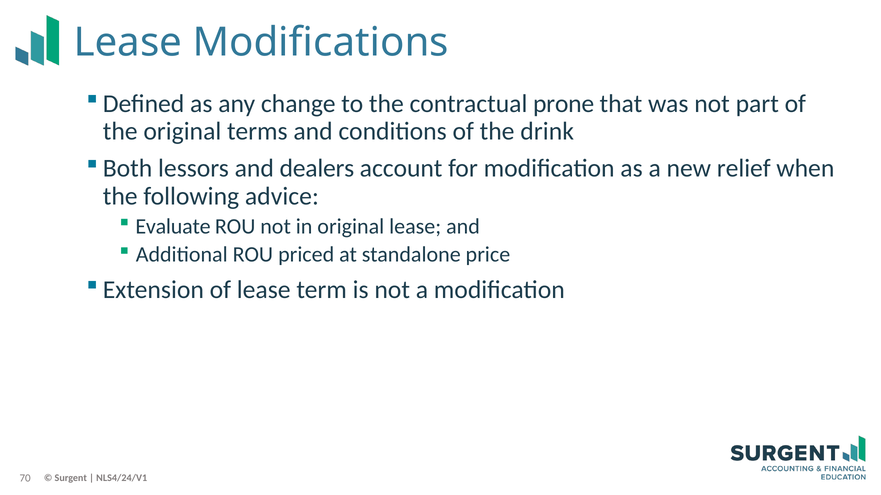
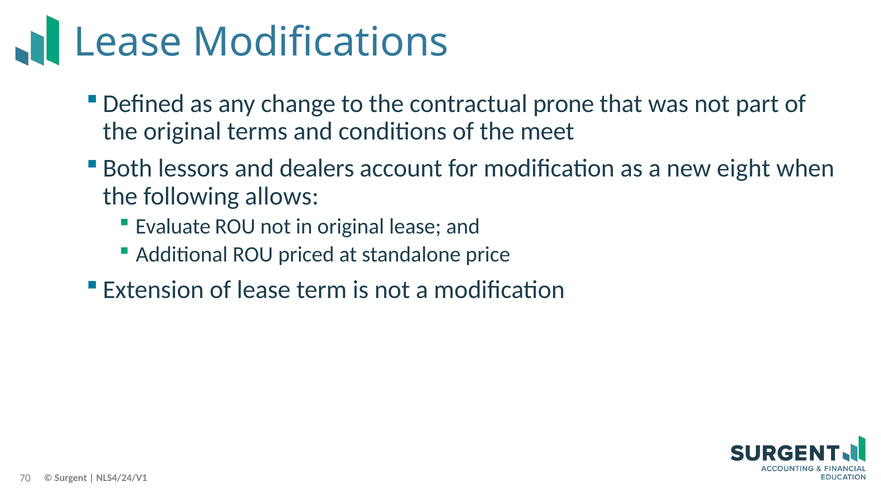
drink: drink -> meet (547, 132)
relief: relief -> eight (744, 169)
advice: advice -> allows (282, 196)
